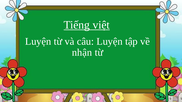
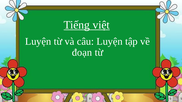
nhận: nhận -> đoạn (82, 53)
